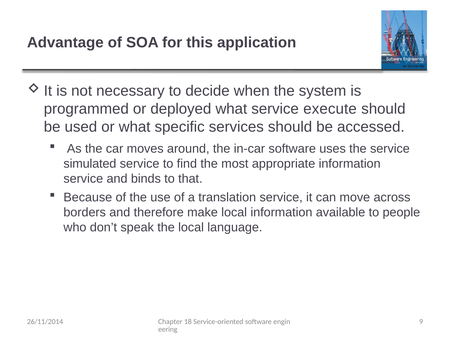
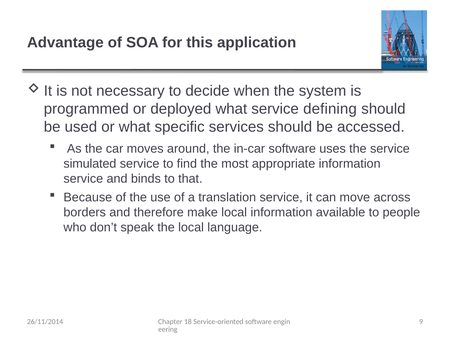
execute: execute -> defining (330, 109)
